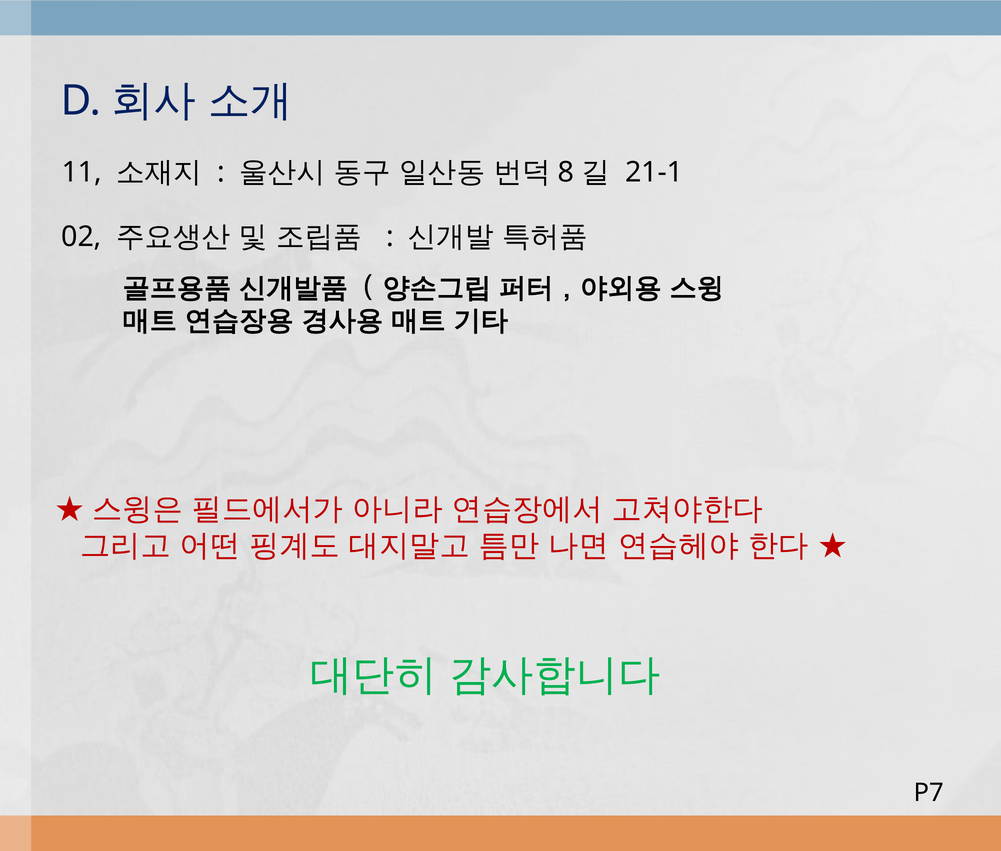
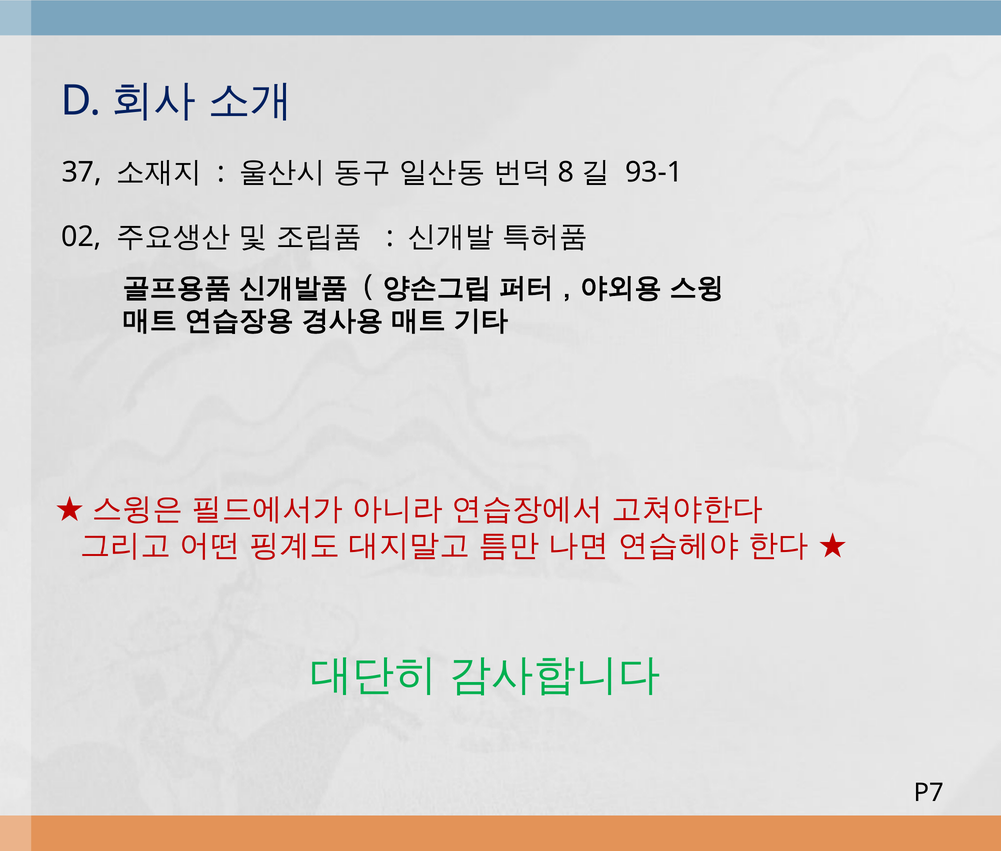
11: 11 -> 37 (82, 172)
21-1: 21-1 -> 93-1 (654, 172)
